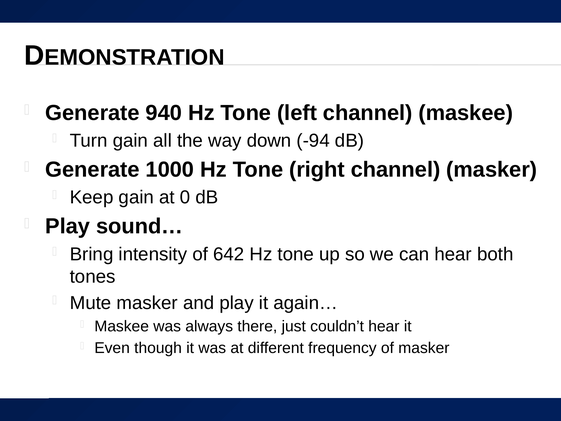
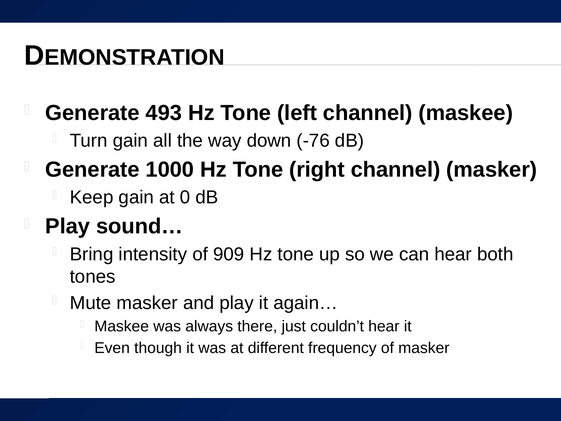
940: 940 -> 493 (164, 113)
-94: -94 -> -76 (313, 141)
642: 642 -> 909 (229, 254)
